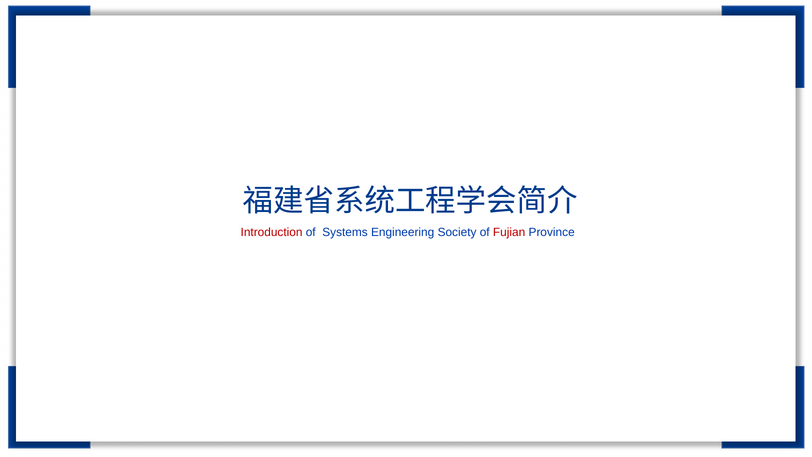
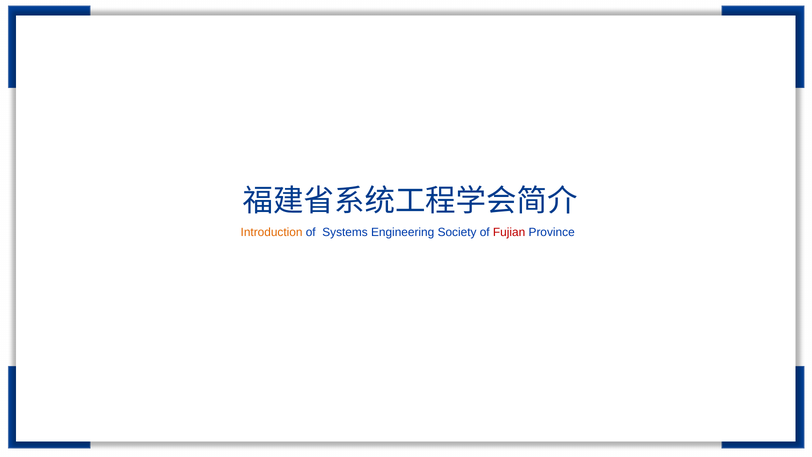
Introduction colour: red -> orange (272, 232)
